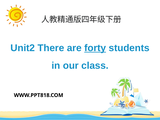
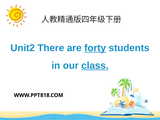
class underline: none -> present (95, 66)
